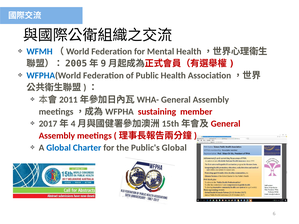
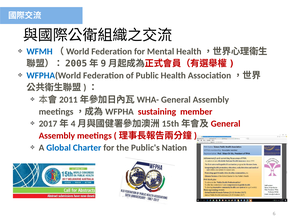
Public's Global: Global -> Nation (174, 148)
